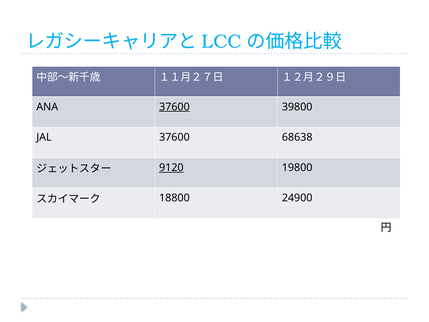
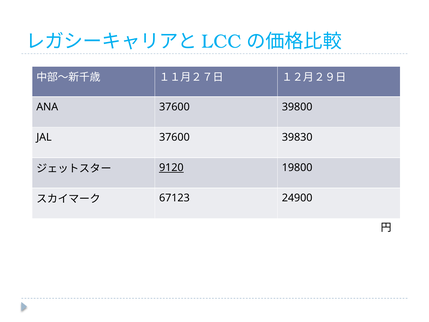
37600 underline: present -> none (174, 107)
68638: 68638 -> 39830 (297, 137)
18800: 18800 -> 67123 (174, 198)
